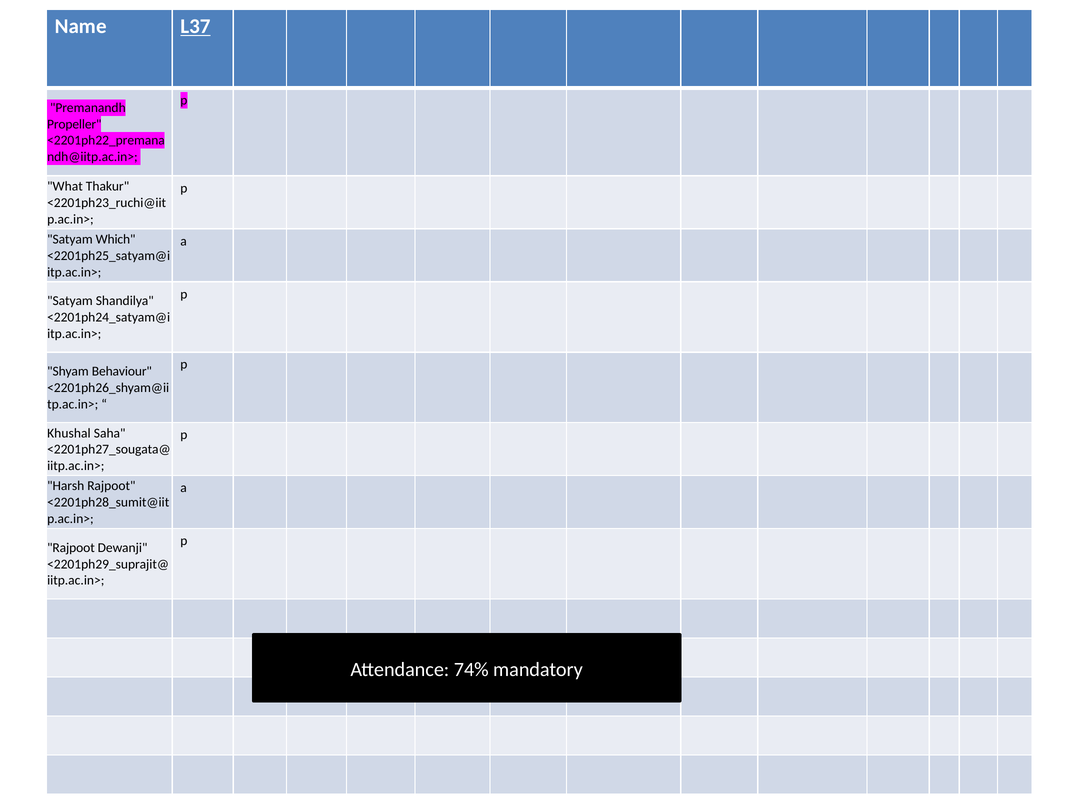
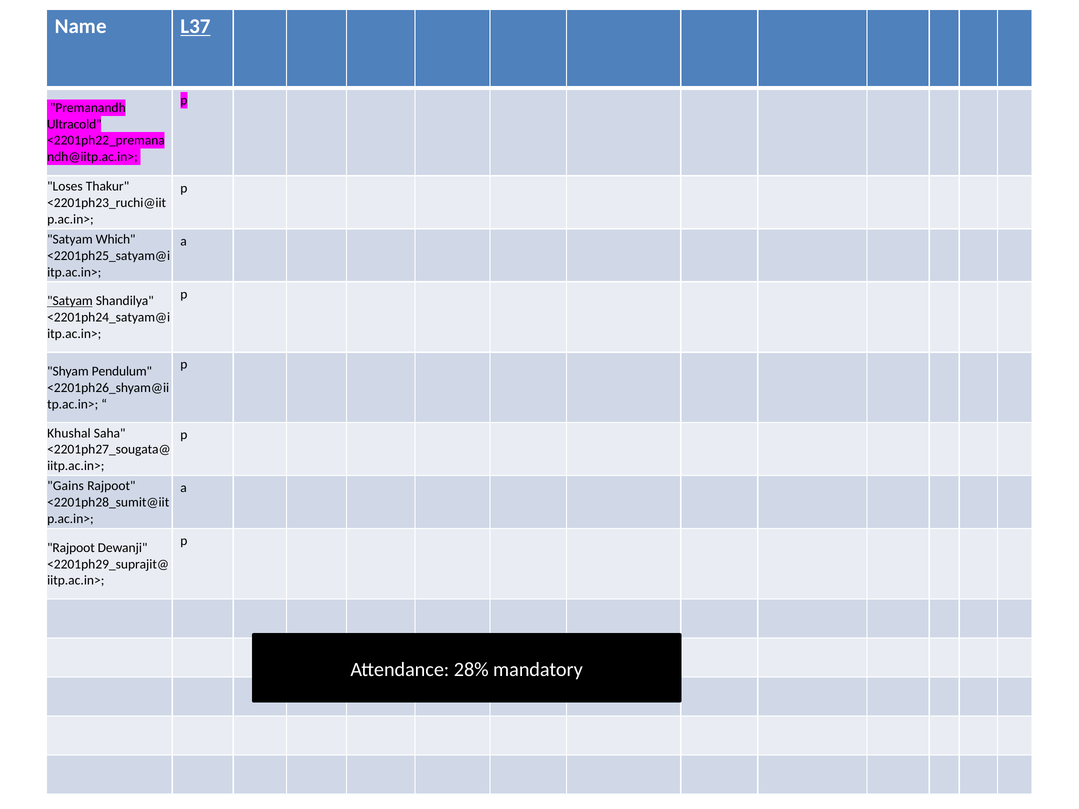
Propeller: Propeller -> Ultracold (74, 124)
What: What -> Loses (65, 186)
Satyam underline: none -> present (70, 301)
Behaviour: Behaviour -> Pendulum (122, 371)
Harsh: Harsh -> Gains (66, 486)
74%: 74% -> 28% (471, 670)
